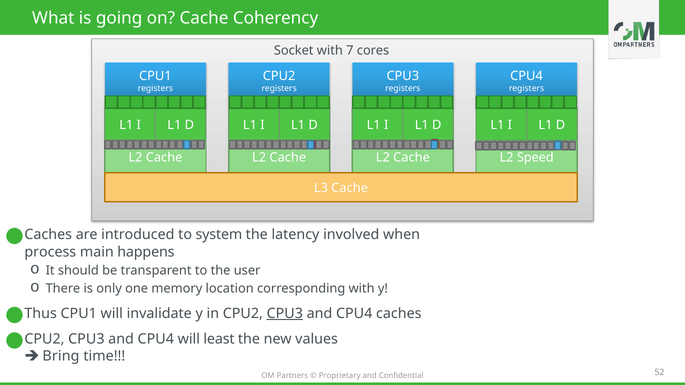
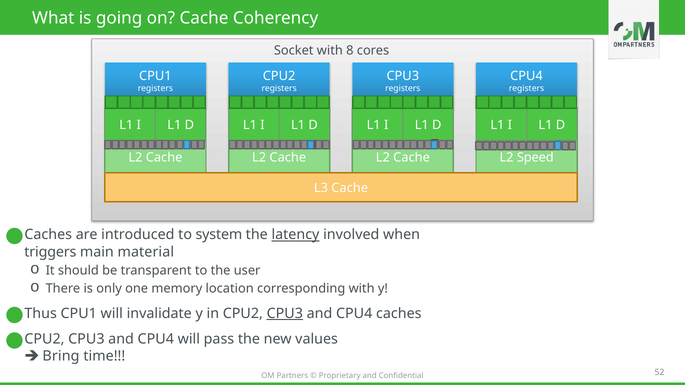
7: 7 -> 8 (350, 51)
latency underline: none -> present (295, 235)
process: process -> triggers (50, 252)
happens: happens -> material (146, 252)
least: least -> pass (219, 339)
